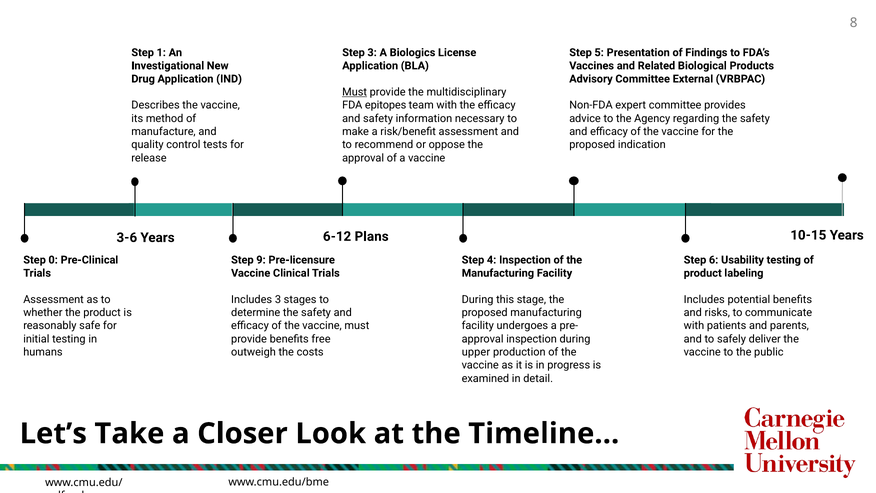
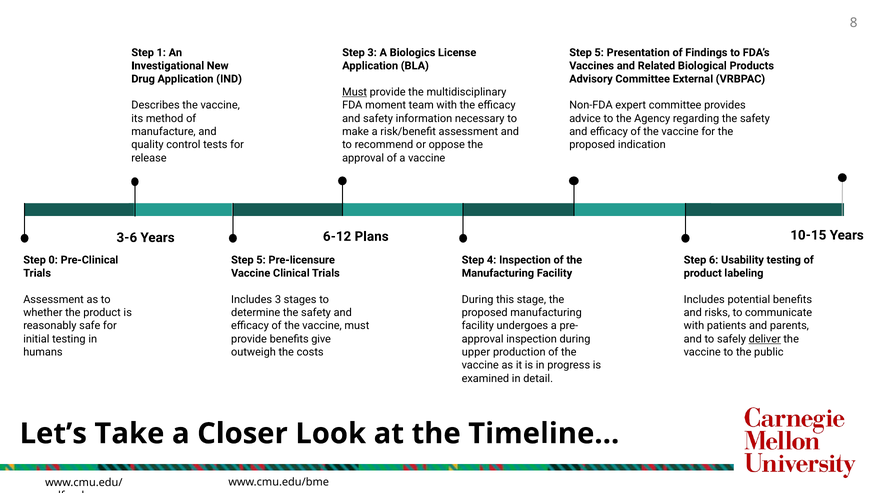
epitopes: epitopes -> moment (386, 105)
9: 9 -> 5 (261, 260)
free: free -> give (321, 339)
deliver underline: none -> present (765, 339)
